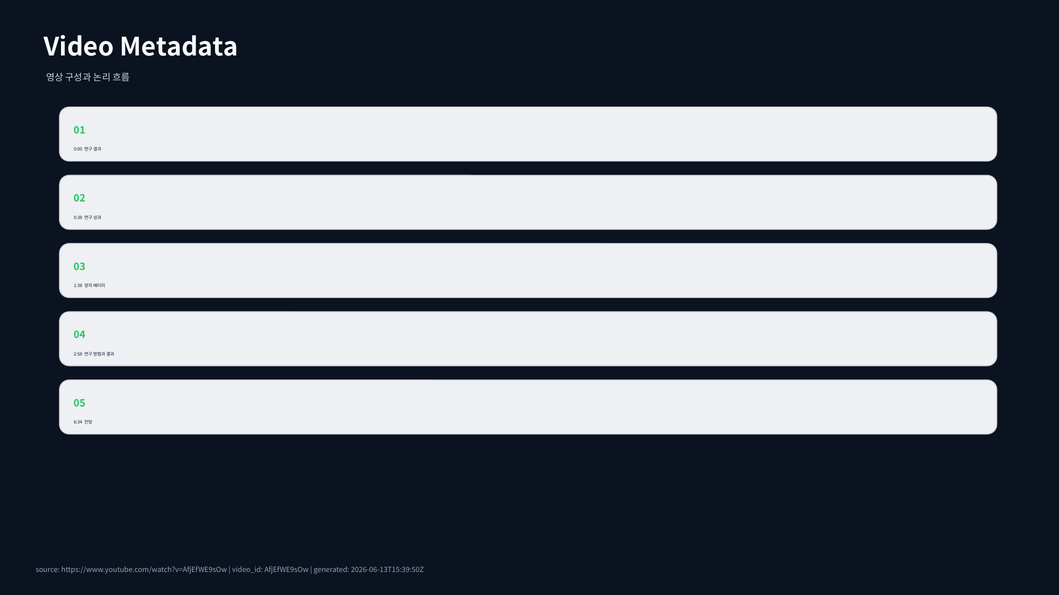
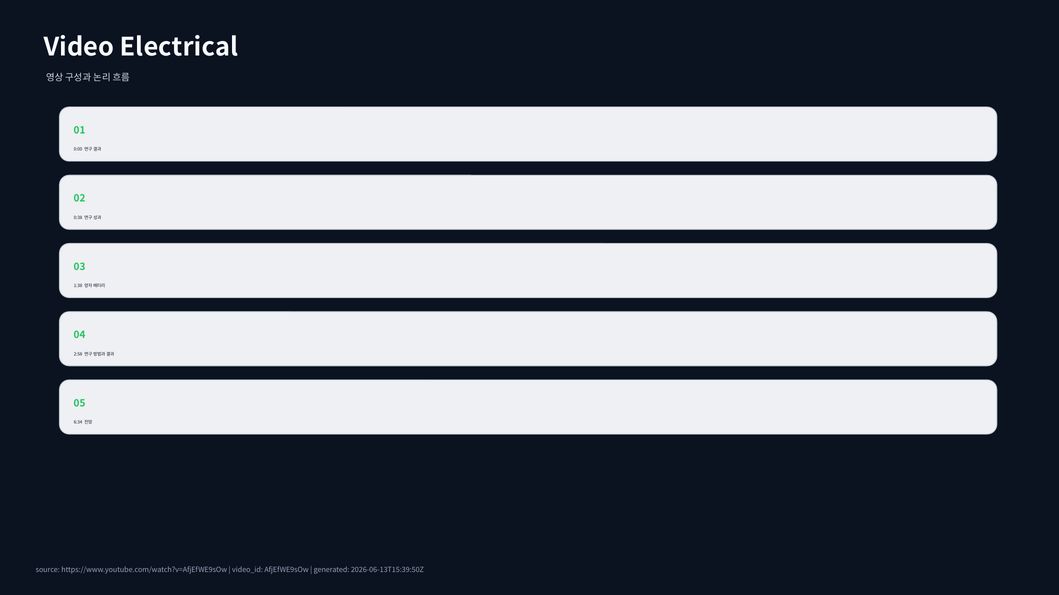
Metadata: Metadata -> Electrical (179, 47)
